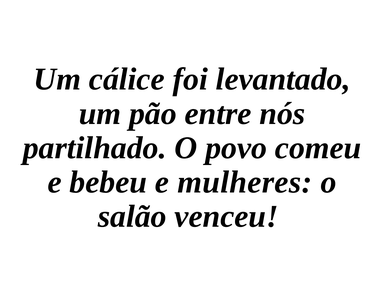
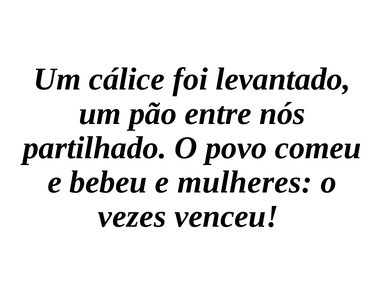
salão: salão -> vezes (132, 216)
